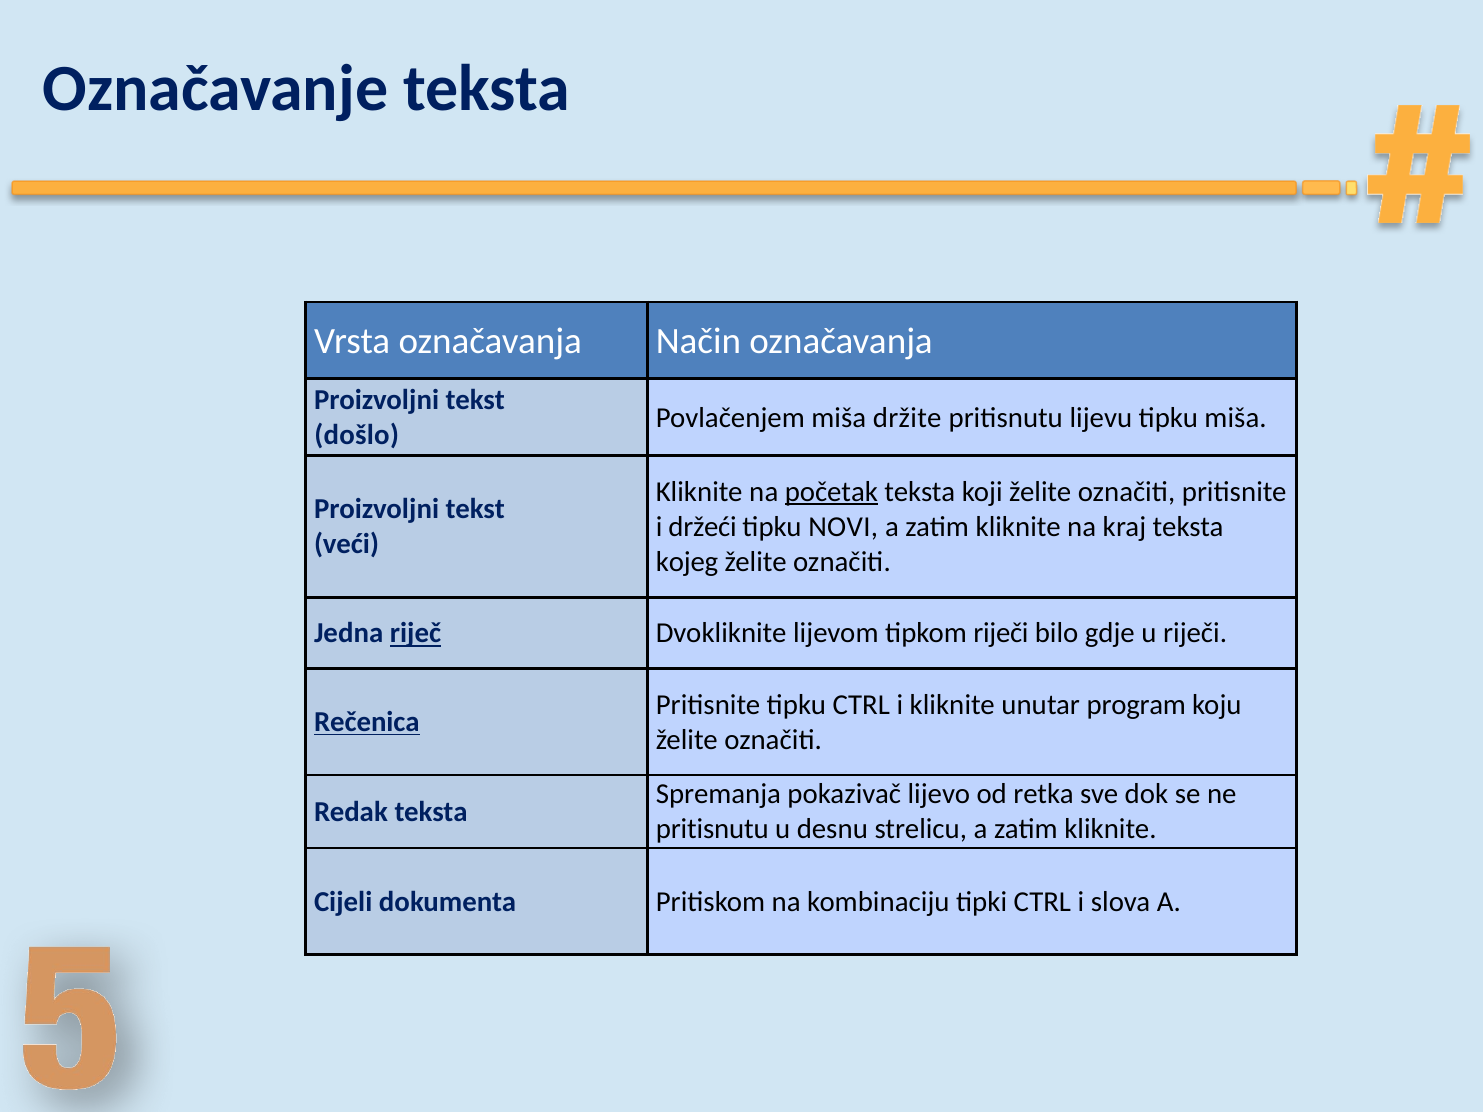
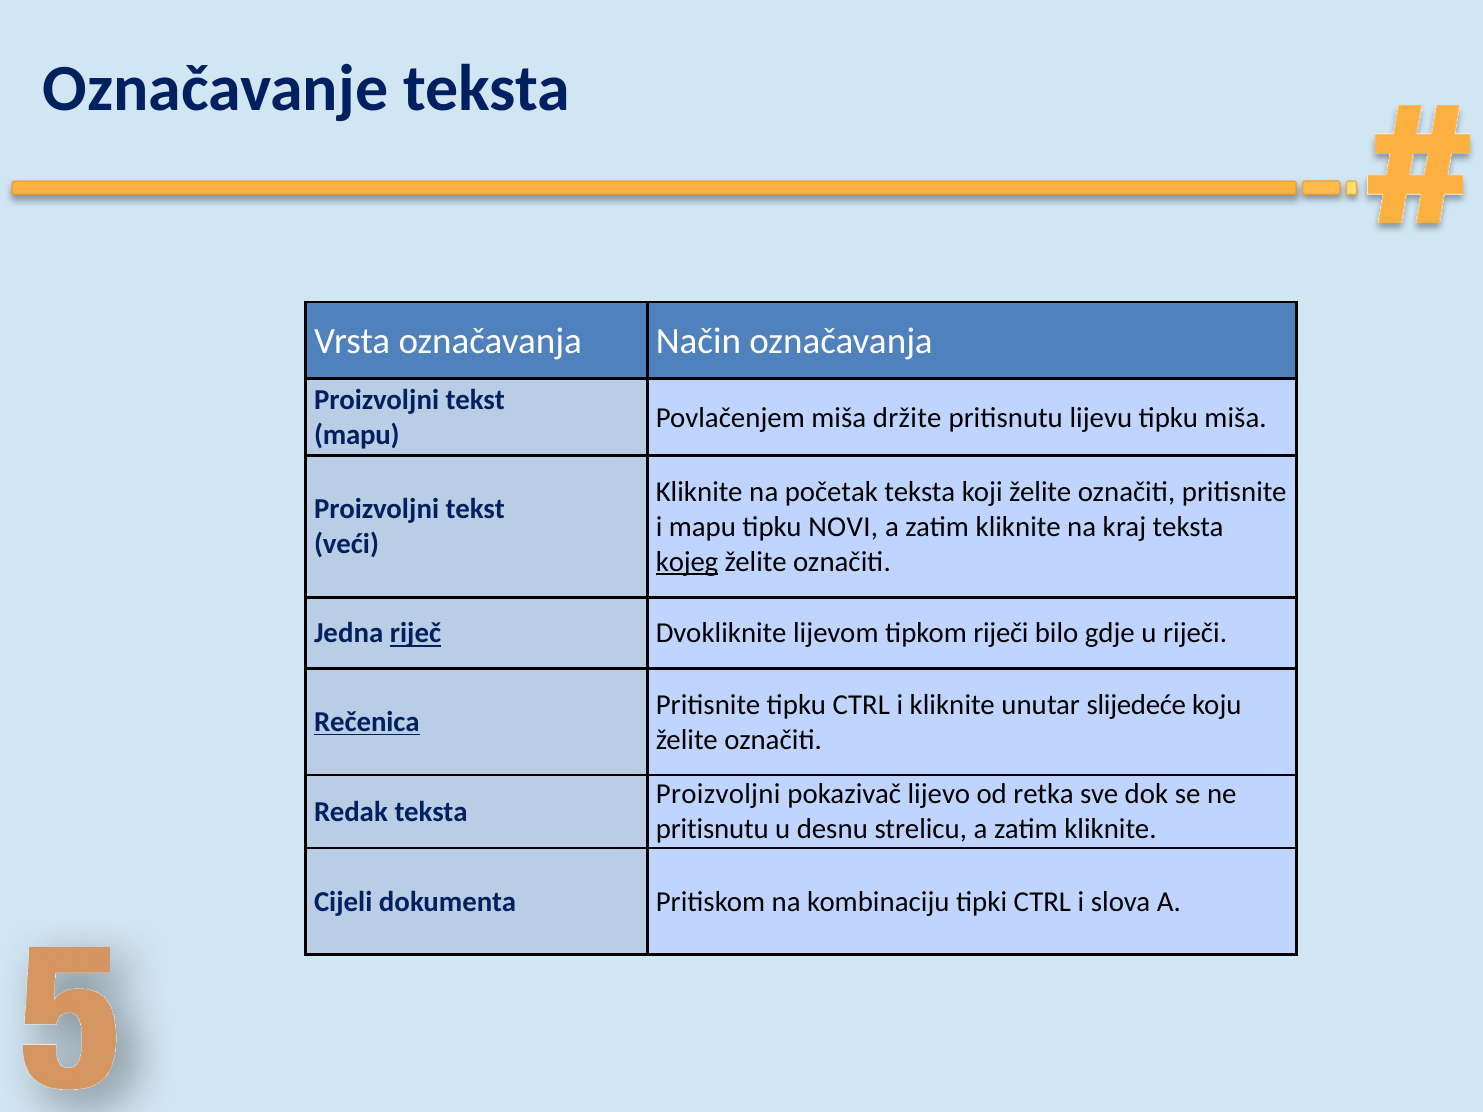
došlo: došlo -> mapu (357, 435)
početak underline: present -> none (831, 492)
i držeći: držeći -> mapu (702, 527)
kojeg underline: none -> present (687, 562)
program: program -> slijedeće (1136, 705)
Spremanja: Spremanja -> Proizvoljni (718, 795)
